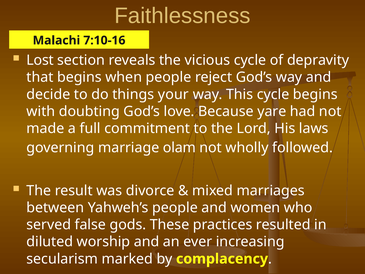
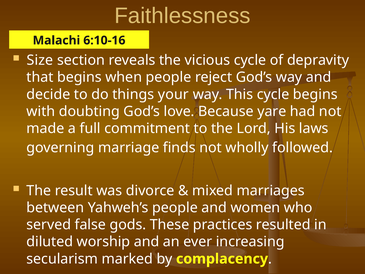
7:10-16: 7:10-16 -> 6:10-16 (104, 40)
Lost: Lost -> Size (40, 60)
olam: olam -> finds (179, 147)
